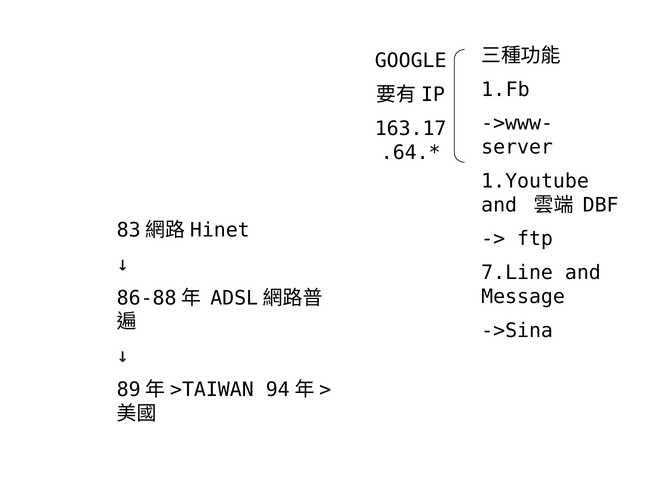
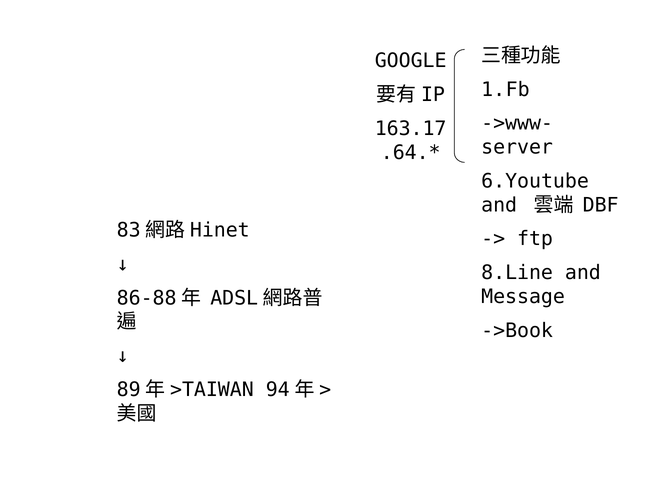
1.Youtube: 1.Youtube -> 6.Youtube (535, 181)
7.Line: 7.Line -> 8.Line (517, 273)
->Sina: ->Sina -> ->Book (517, 331)
